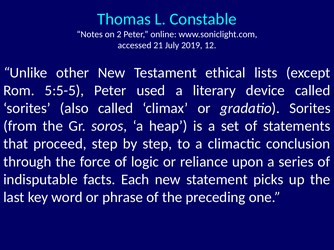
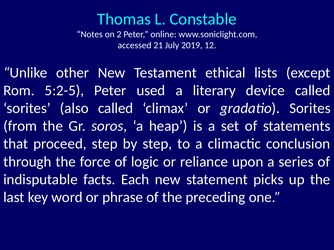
5:5-5: 5:5-5 -> 5:2-5 (64, 91)
